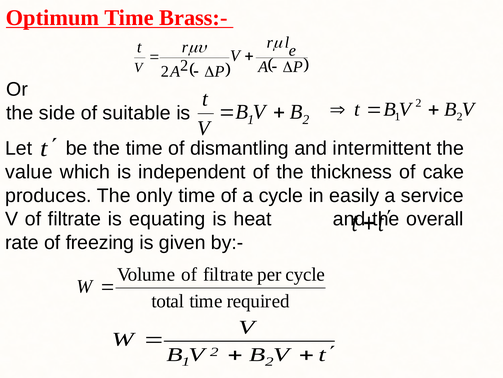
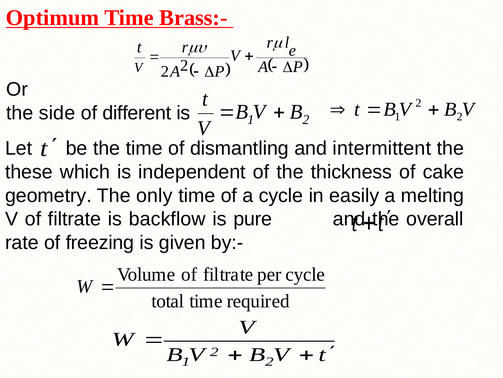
suitable: suitable -> different (137, 113)
value: value -> these (29, 172)
produces: produces -> geometry (48, 195)
service: service -> melting (432, 195)
equating: equating -> backflow (167, 219)
heat: heat -> pure (253, 219)
